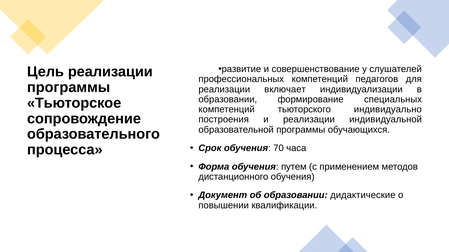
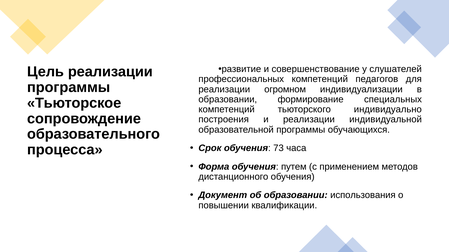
включает: включает -> огромном (285, 89)
70: 70 -> 73 (279, 148)
дидактические: дидактические -> использования (363, 196)
